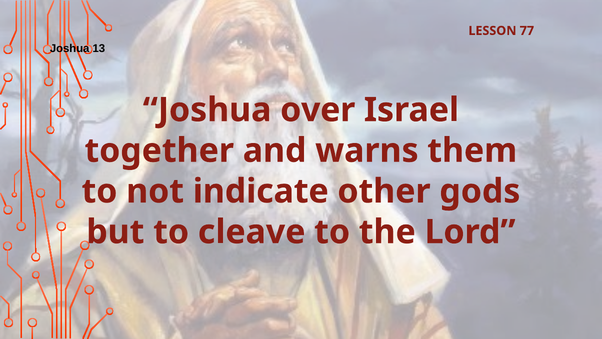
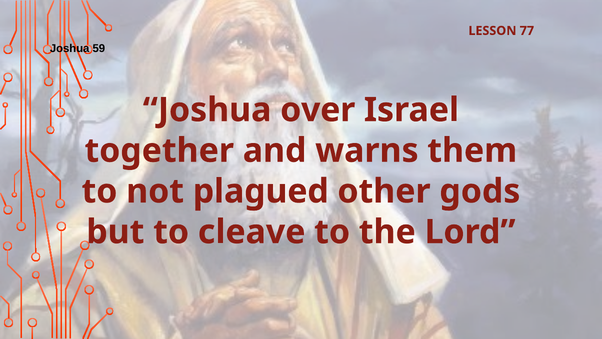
13: 13 -> 59 (99, 48)
indicate: indicate -> plagued (261, 191)
